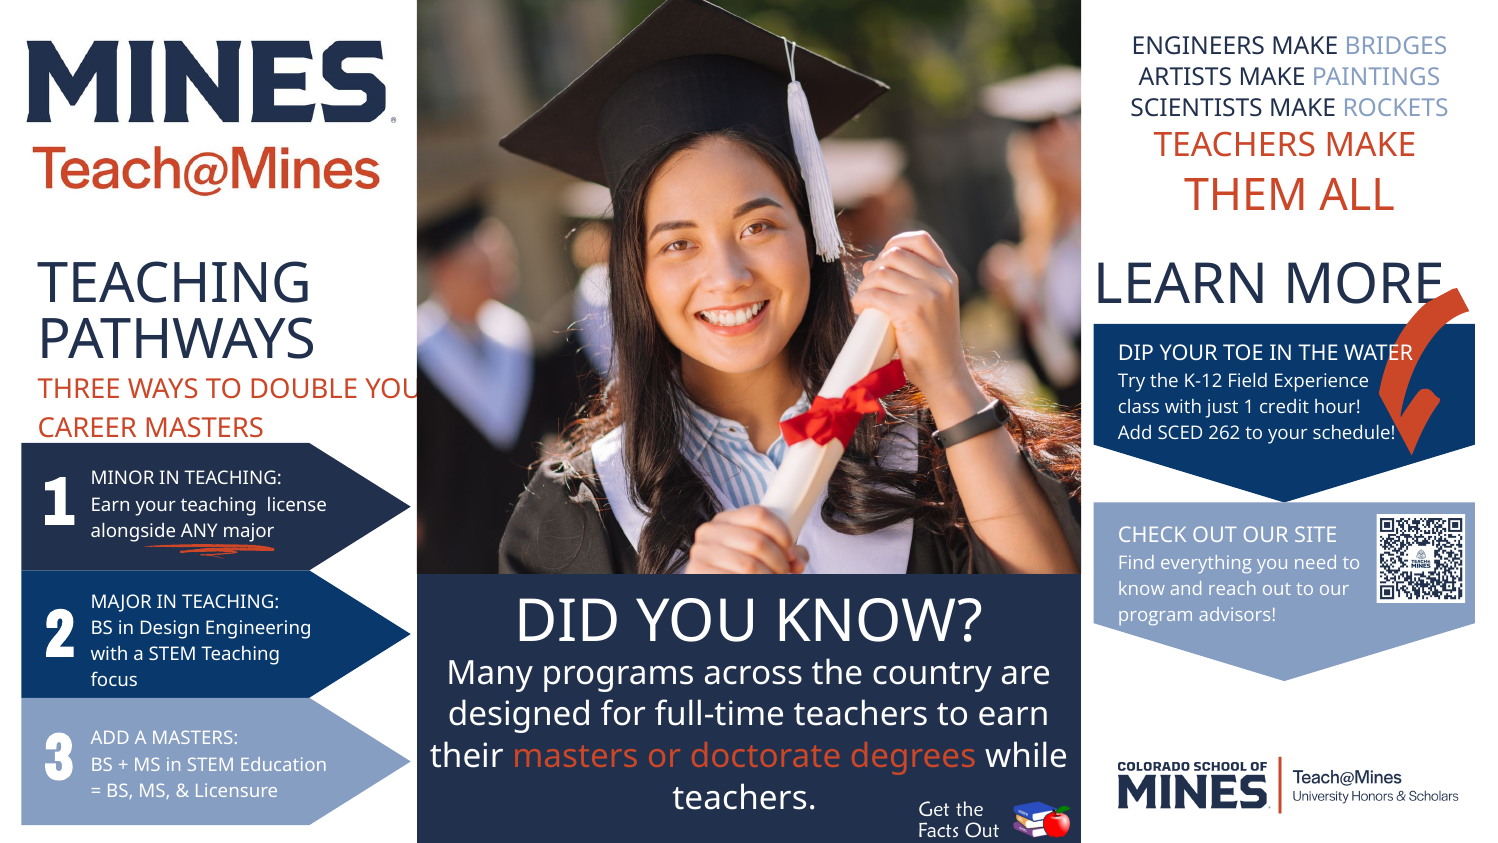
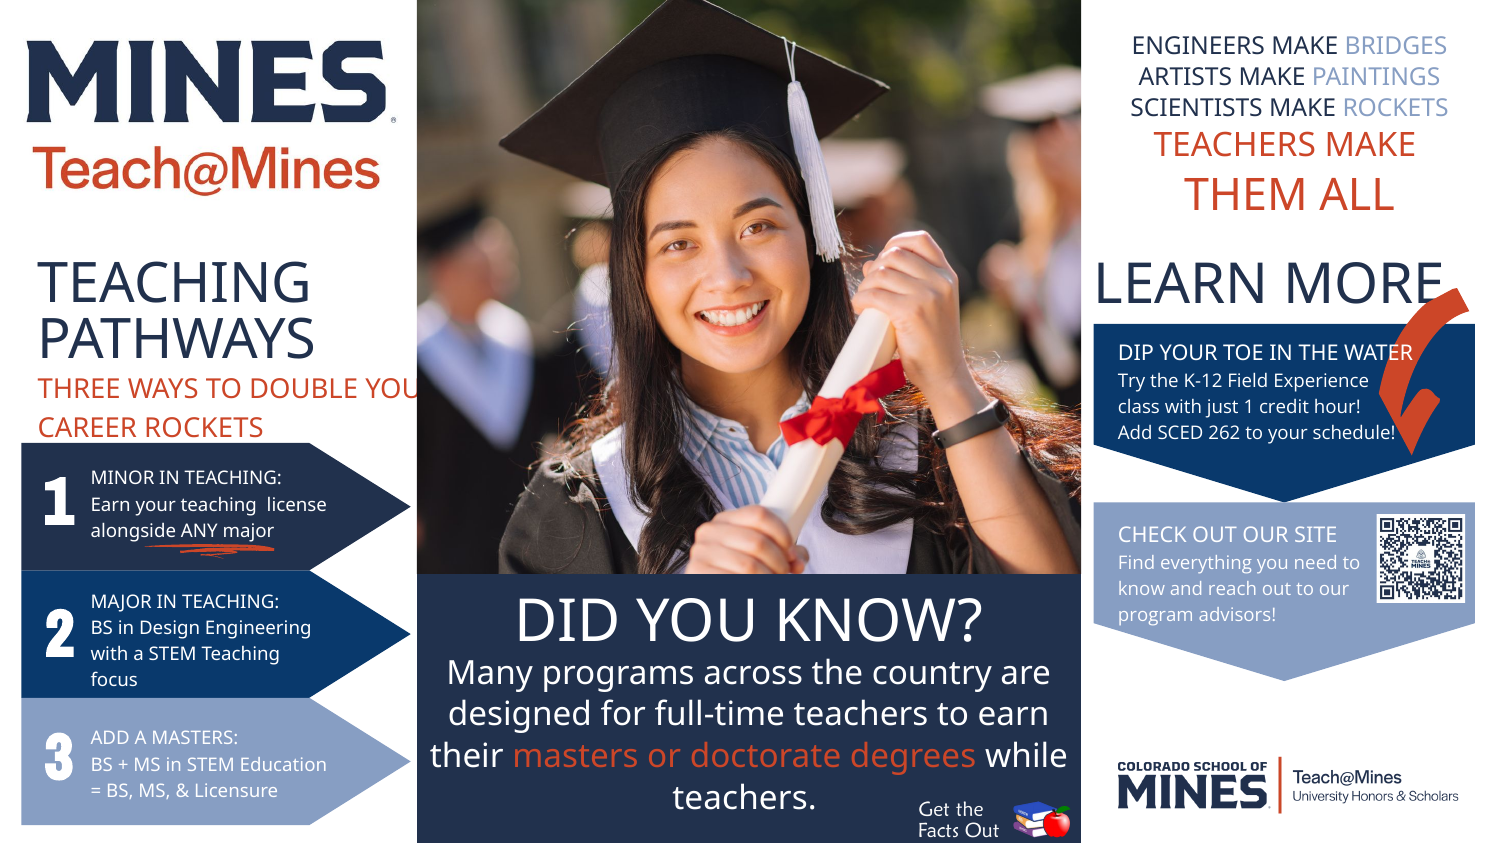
CAREER MASTERS: MASTERS -> ROCKETS (204, 428)
